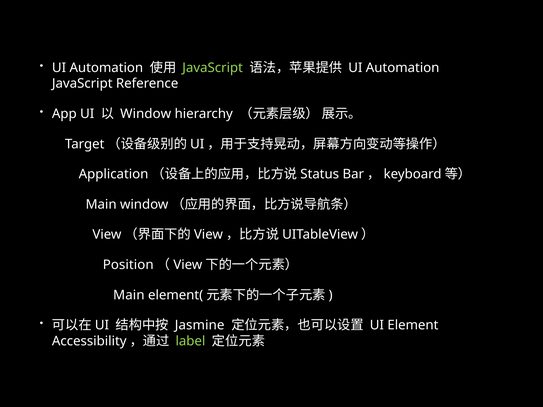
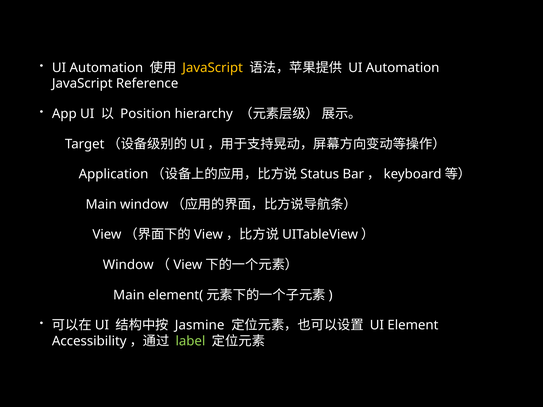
JavaScript colour: light green -> yellow (213, 68)
Window: Window -> Position (146, 114)
Position: Position -> Window (128, 265)
